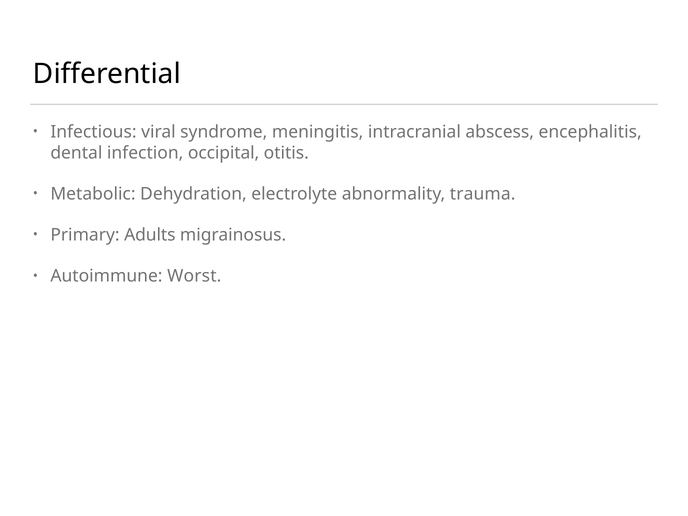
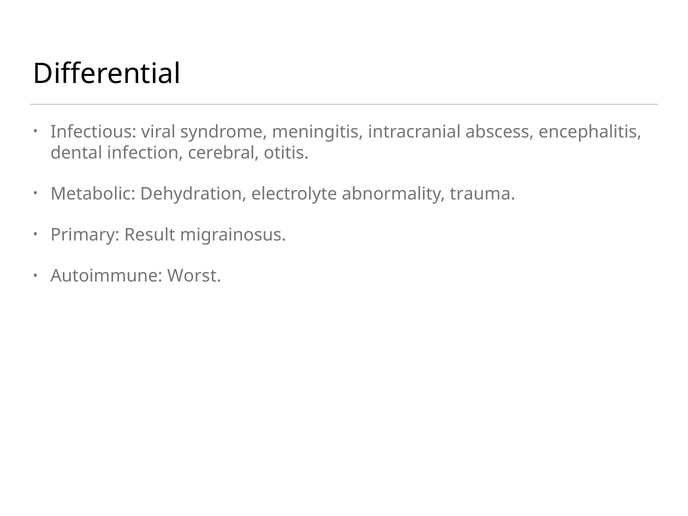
occipital: occipital -> cerebral (224, 153)
Adults: Adults -> Result (150, 235)
